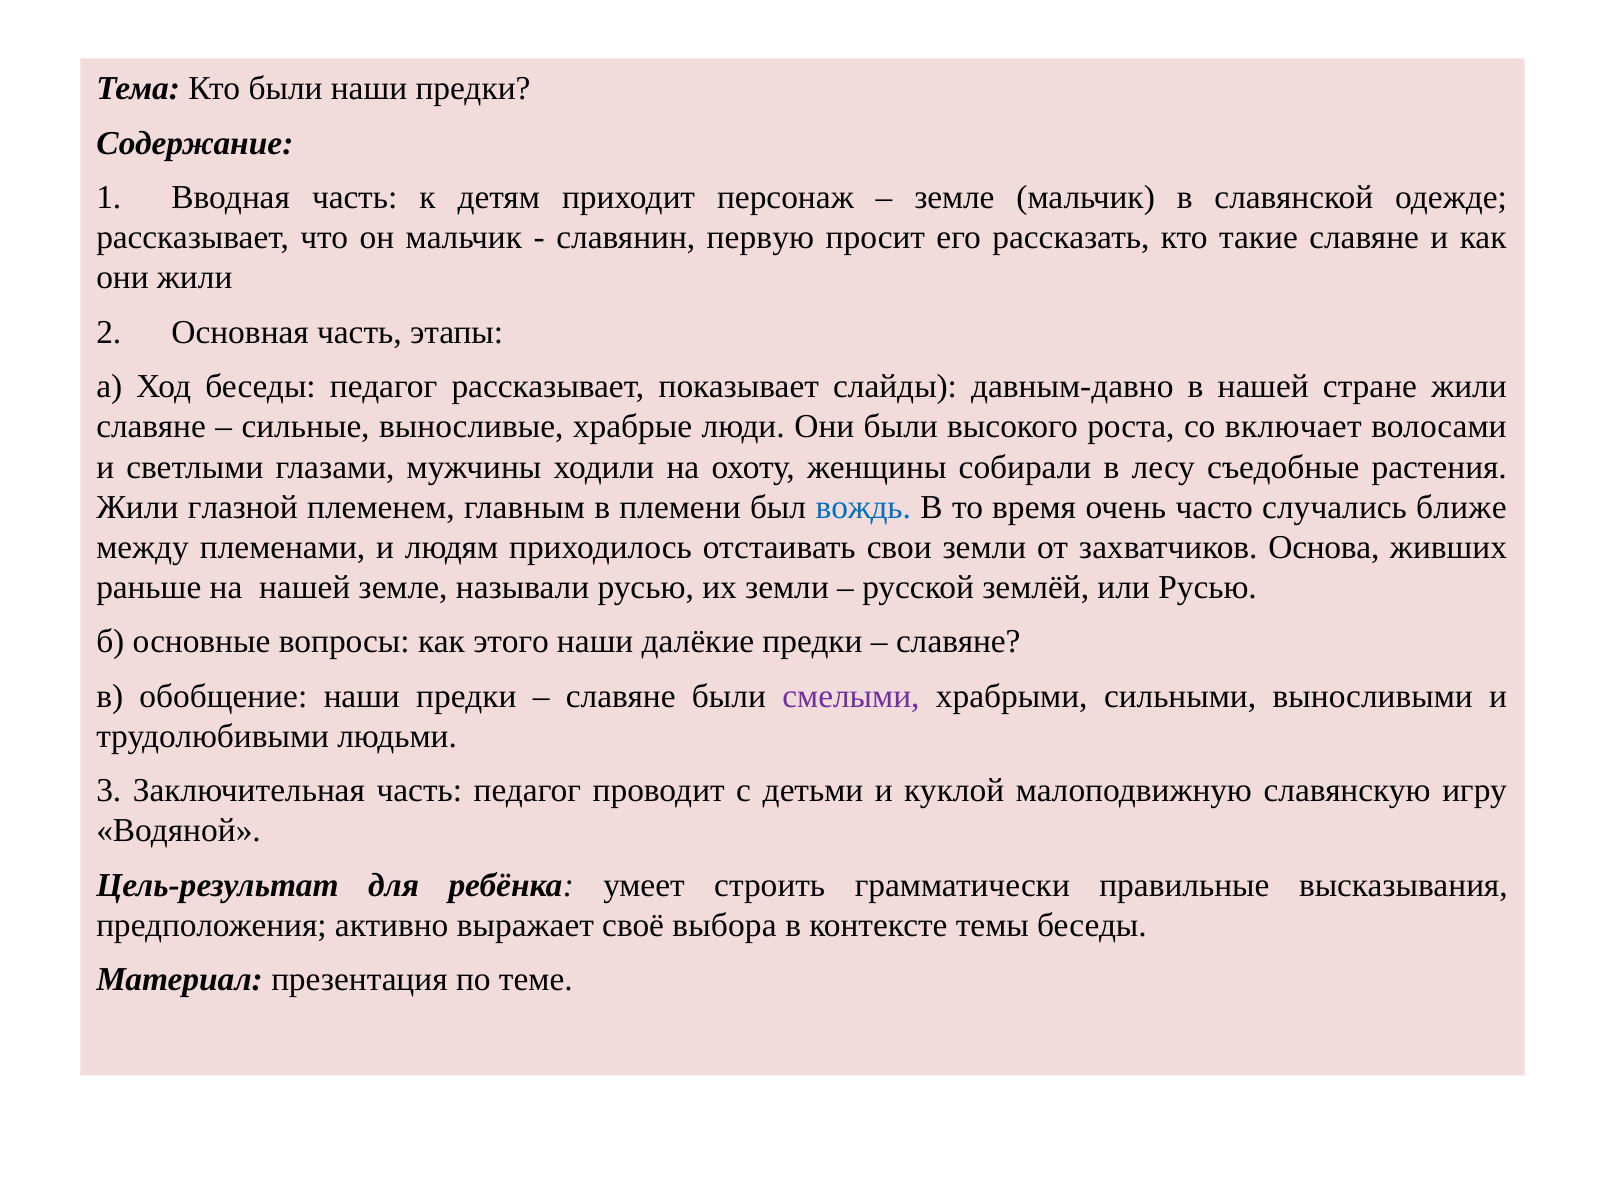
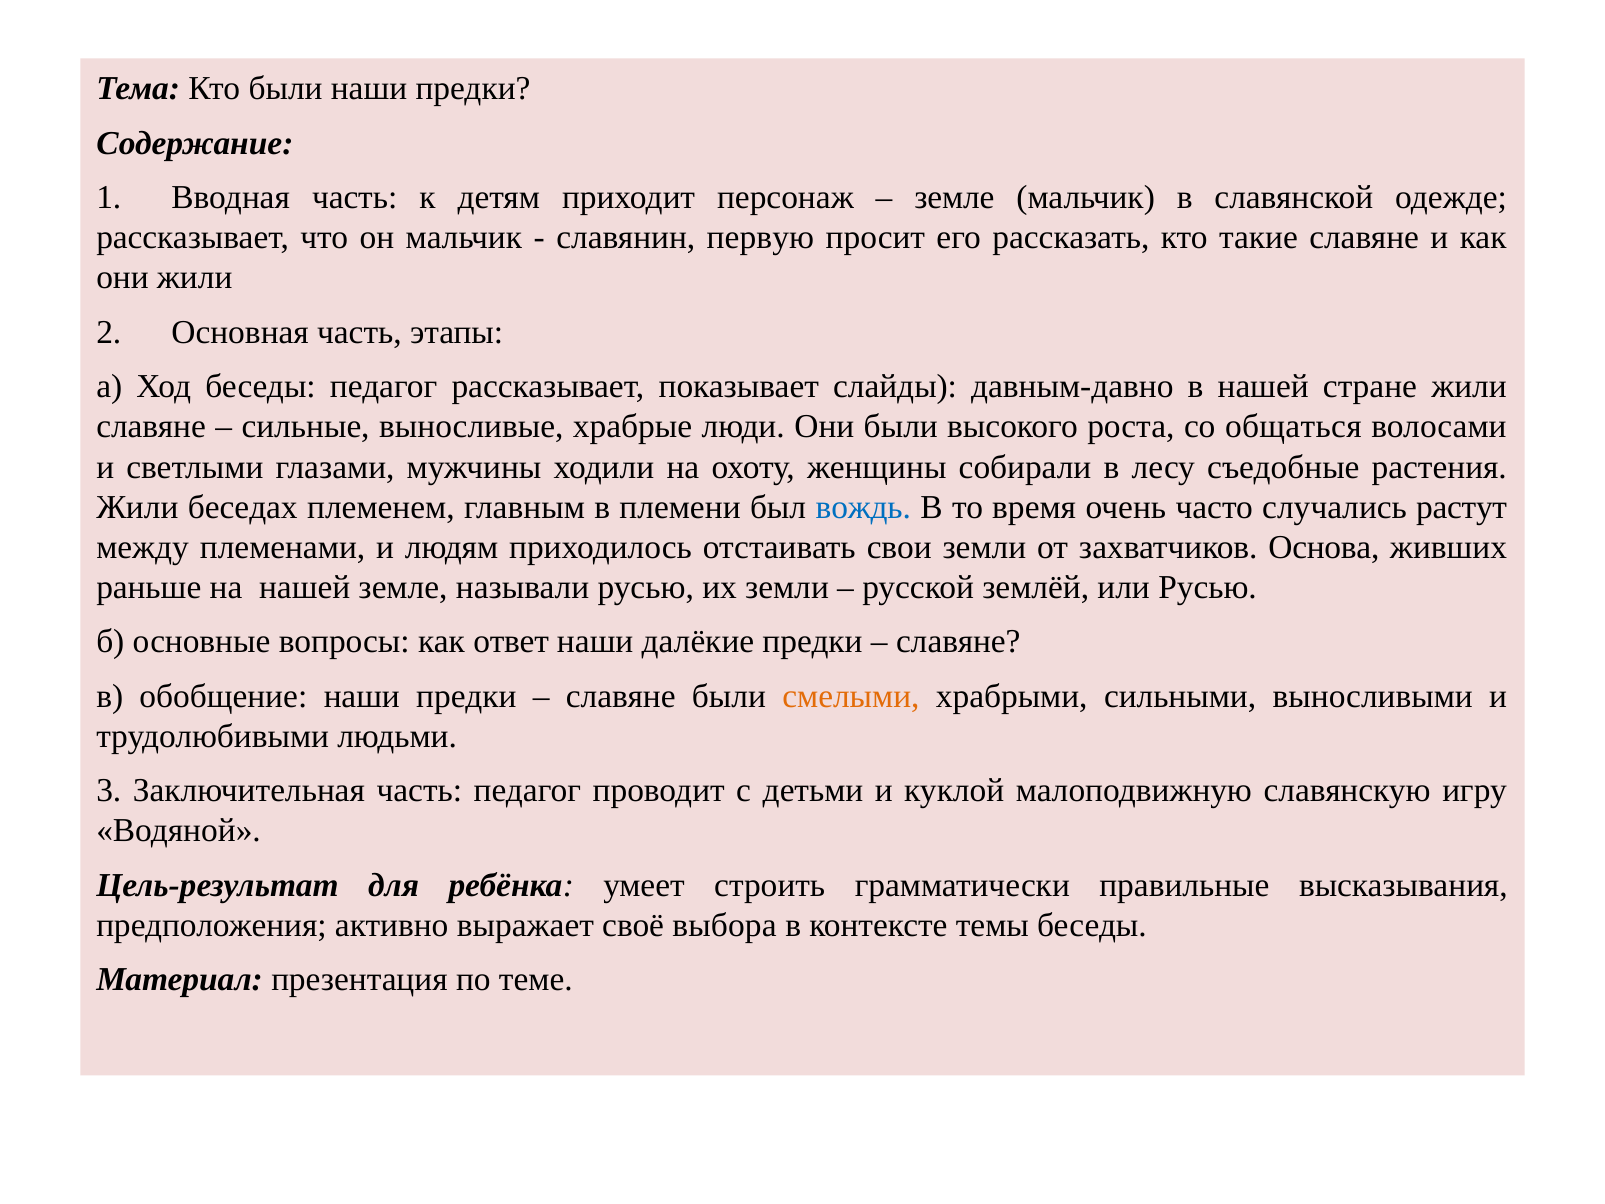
включает: включает -> общаться (1293, 427)
глазной: глазной -> беседах (243, 507)
ближе: ближе -> растут (1462, 507)
этого: этого -> ответ (511, 642)
смелыми colour: purple -> orange (851, 696)
